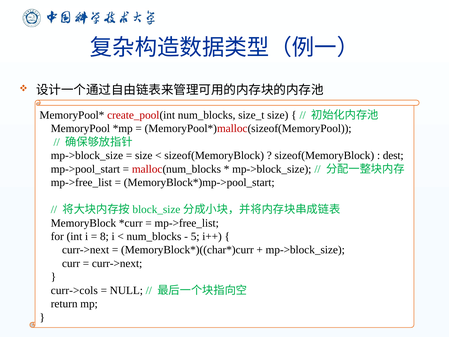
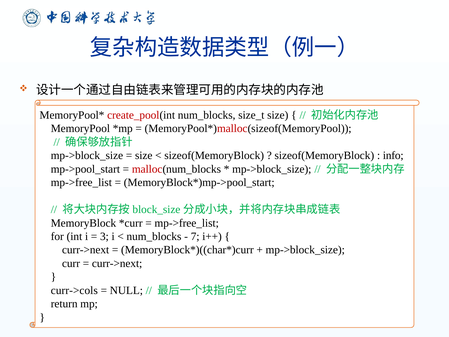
dest: dest -> info (393, 155)
8: 8 -> 3 (104, 236)
5: 5 -> 7 (195, 236)
